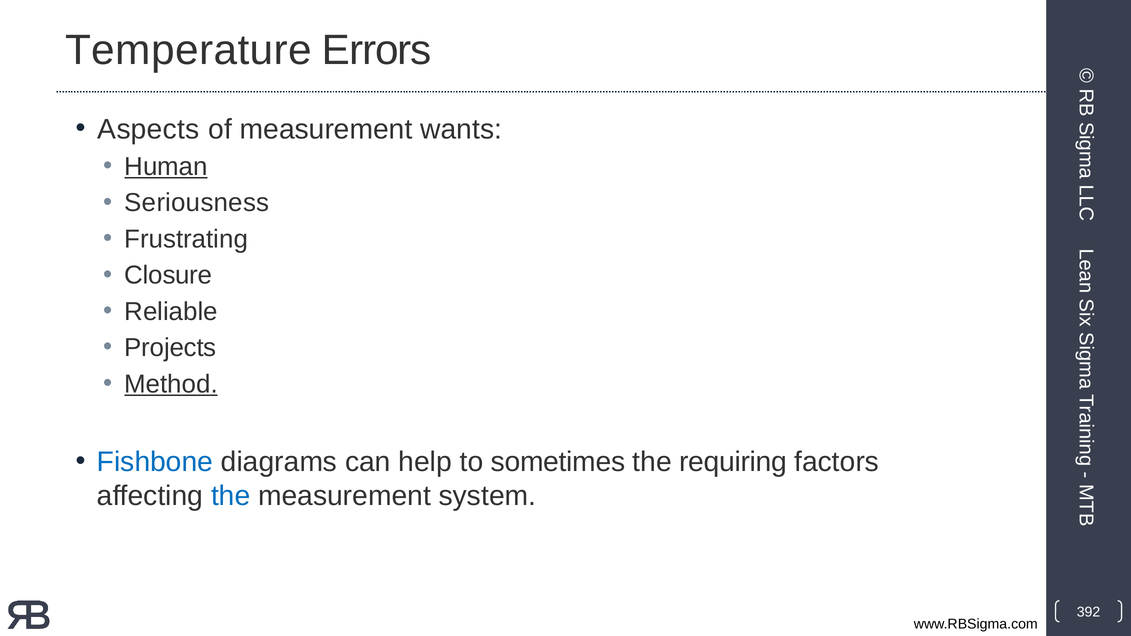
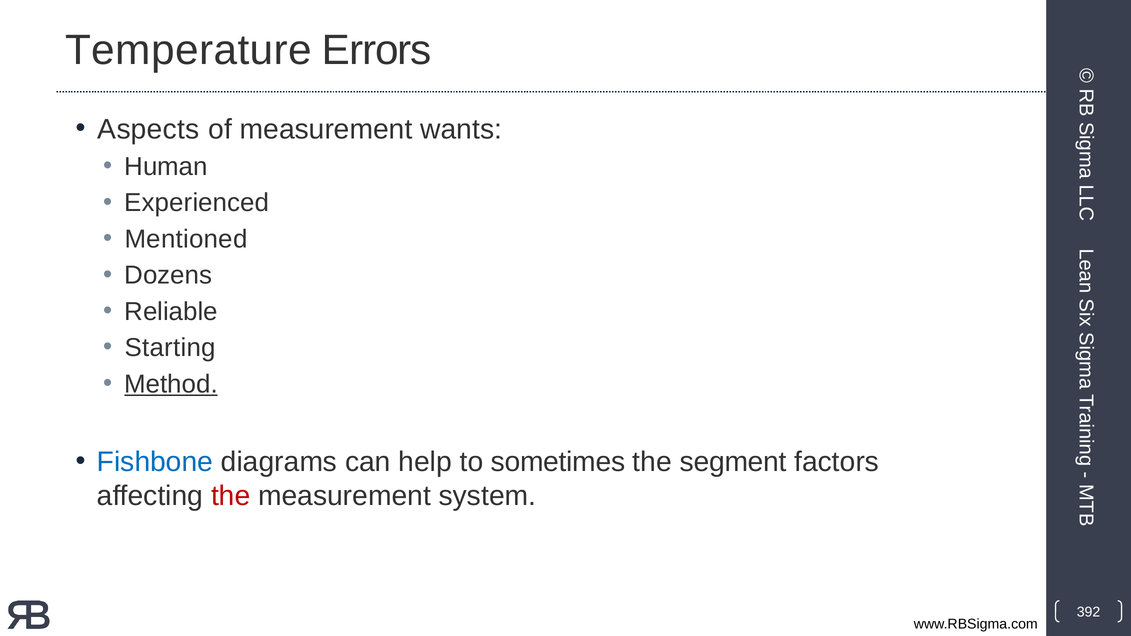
Human underline: present -> none (166, 167)
Seriousness: Seriousness -> Experienced (197, 203)
Frustrating: Frustrating -> Mentioned (186, 239)
Closure: Closure -> Dozens (168, 275)
Projects: Projects -> Starting (170, 348)
requiring: requiring -> segment (733, 462)
the colour: blue -> red (231, 496)
